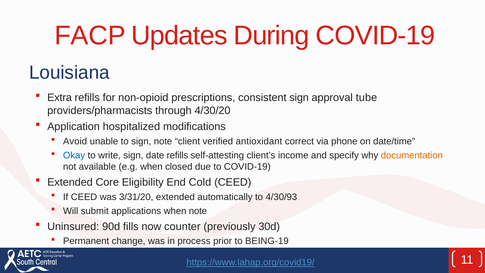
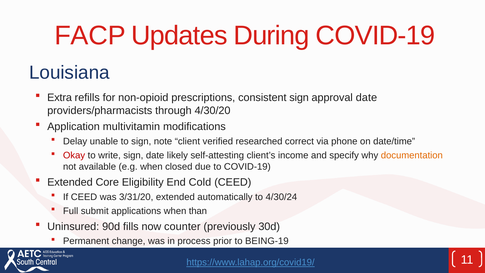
approval tube: tube -> date (366, 98)
hospitalized: hospitalized -> multivitamin (131, 127)
Avoid: Avoid -> Delay (75, 141)
antioxidant: antioxidant -> researched (259, 141)
Okay colour: blue -> red (74, 155)
date refills: refills -> likely (177, 155)
4/30/93: 4/30/93 -> 4/30/24 (281, 197)
Will: Will -> Full (71, 211)
when note: note -> than (198, 211)
